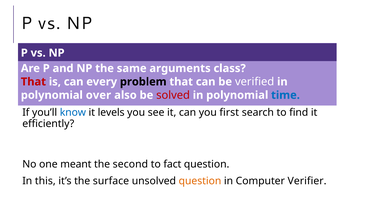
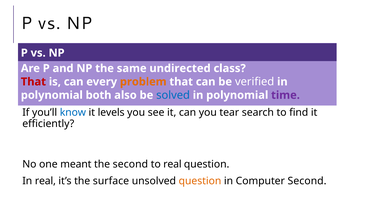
arguments: arguments -> undirected (180, 68)
problem colour: black -> orange (143, 82)
over: over -> both (99, 95)
solved colour: red -> blue (173, 95)
time colour: blue -> purple (285, 95)
first: first -> tear (229, 112)
to fact: fact -> real (172, 164)
In this: this -> real (45, 181)
Computer Verifier: Verifier -> Second (307, 181)
